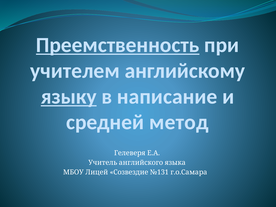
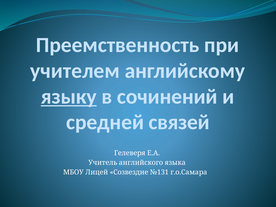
Преемственность underline: present -> none (118, 45)
написание: написание -> сочинений (167, 97)
метод: метод -> связей (179, 122)
